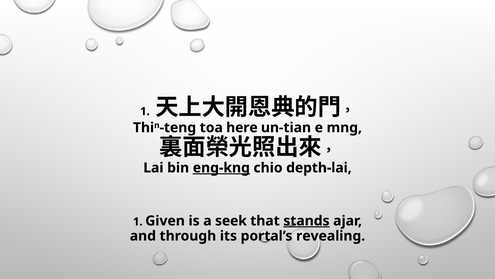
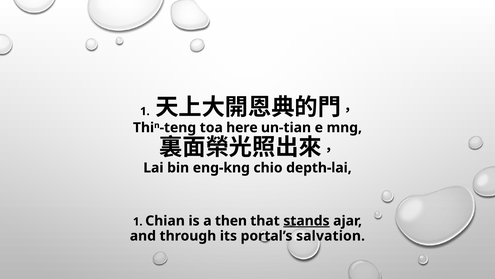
eng-kng underline: present -> none (221, 167)
Given: Given -> Chian (165, 220)
seek: seek -> then (231, 220)
revealing: revealing -> salvation (331, 235)
